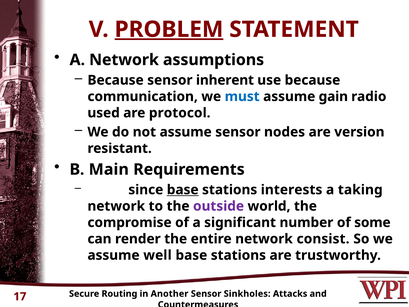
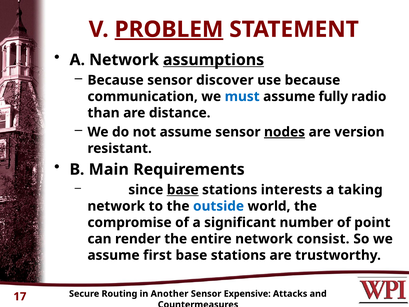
assumptions underline: none -> present (214, 60)
inherent: inherent -> discover (225, 80)
gain: gain -> fully (333, 96)
used: used -> than (104, 113)
protocol: protocol -> distance (180, 113)
nodes underline: none -> present (285, 132)
outside colour: purple -> blue (219, 206)
some: some -> point (372, 222)
well: well -> first (157, 255)
Sinkholes: Sinkholes -> Expensive (247, 294)
